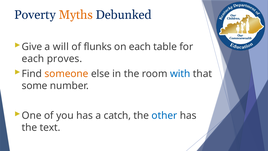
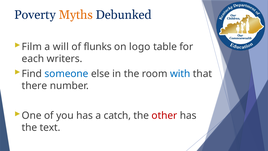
Give: Give -> Film (32, 47)
on each: each -> logo (140, 47)
proves: proves -> writers (65, 59)
someone colour: orange -> blue (67, 74)
some: some -> there (34, 86)
other colour: blue -> red (164, 115)
